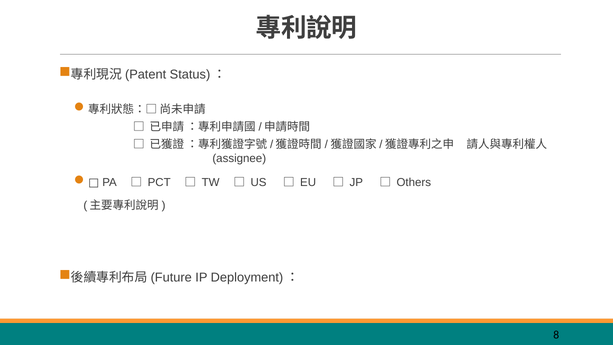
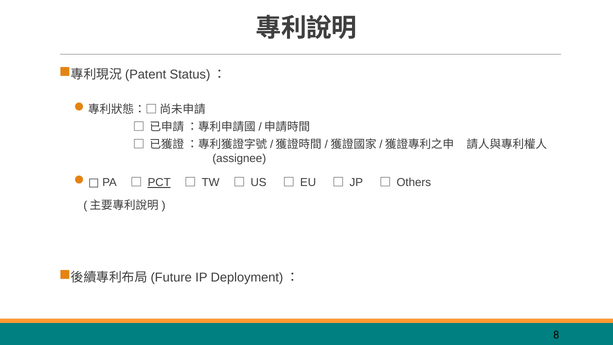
PCT underline: none -> present (159, 182)
